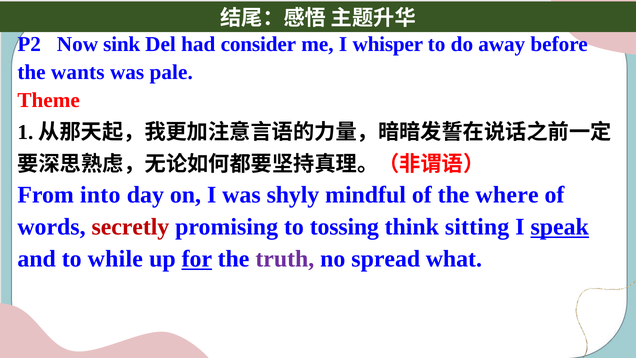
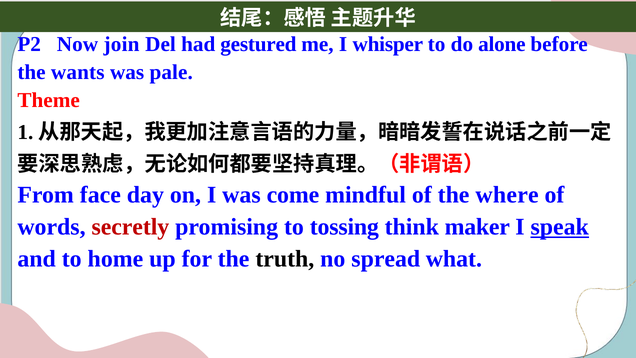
sink: sink -> join (122, 44)
consider: consider -> gestured (258, 44)
away: away -> alone (502, 44)
into: into -> face (100, 195)
shyly: shyly -> come (293, 195)
sitting: sitting -> maker (477, 227)
while: while -> home (115, 259)
for underline: present -> none (197, 259)
truth colour: purple -> black (285, 259)
